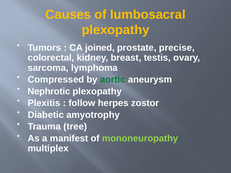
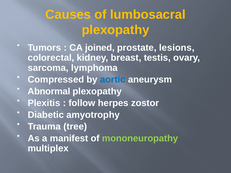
precise: precise -> lesions (177, 48)
aortic colour: green -> blue (113, 80)
Nephrotic: Nephrotic -> Abnormal (49, 91)
